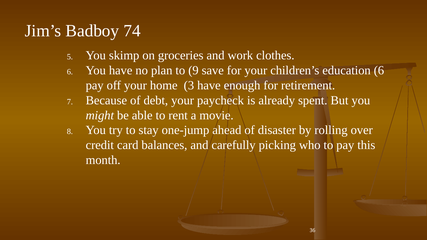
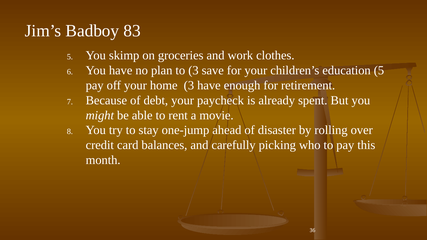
74: 74 -> 83 (132, 31)
to 9: 9 -> 3 (193, 70)
education 6: 6 -> 5 (379, 70)
